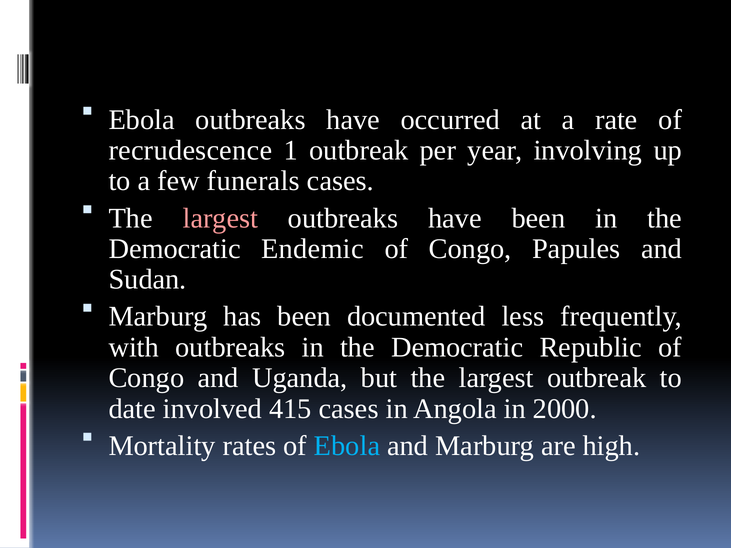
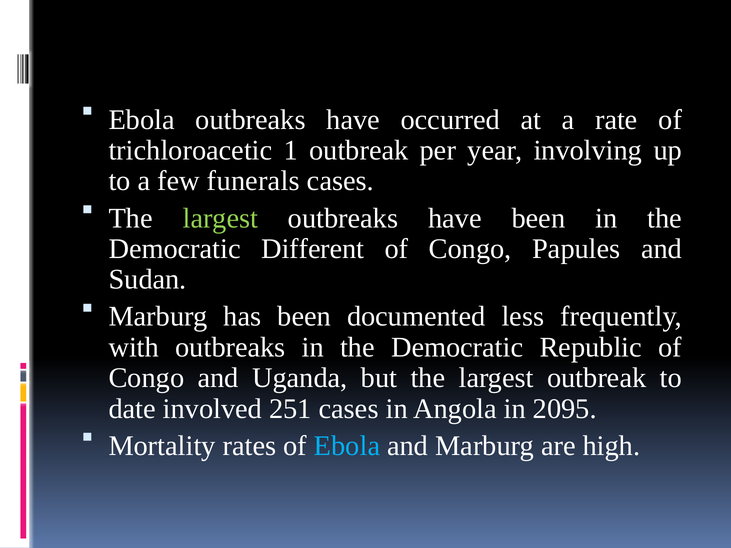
recrudescence: recrudescence -> trichloroacetic (190, 150)
largest colour: pink -> light green (220, 218)
Endemic: Endemic -> Different (313, 249)
415: 415 -> 251 (290, 409)
2000: 2000 -> 2095 (565, 409)
